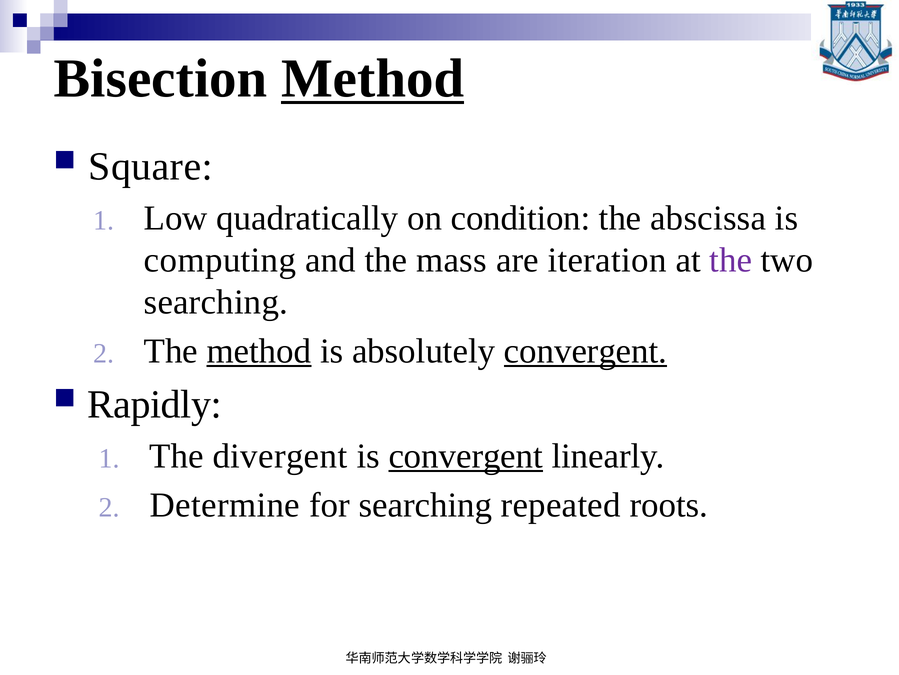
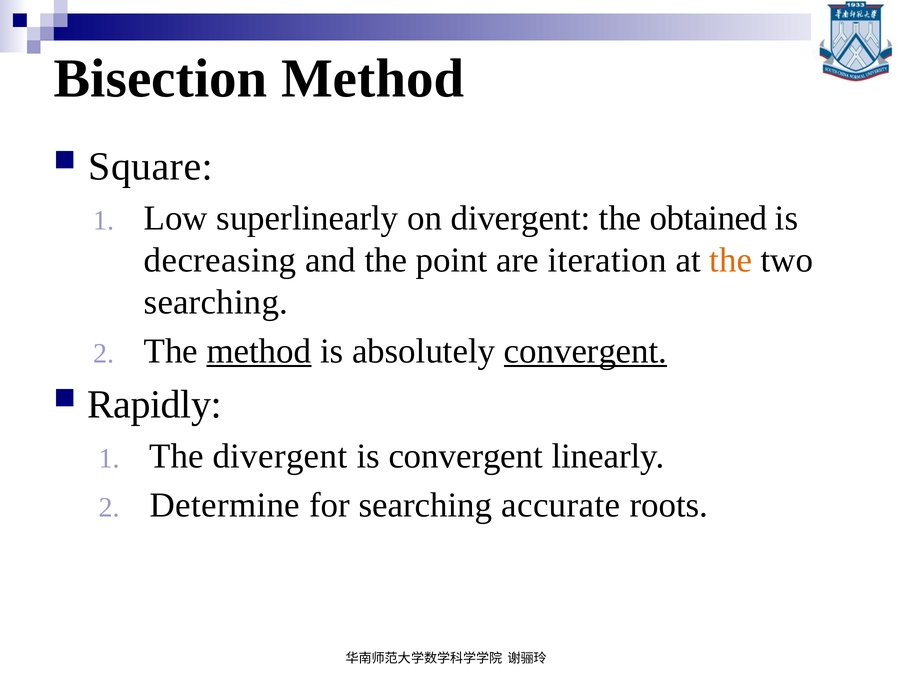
Method underline: present -> none (373, 79)
quadratically: quadratically -> superlinearly (307, 218)
on condition: condition -> divergent (521, 218)
abscissa: abscissa -> obtained (708, 218)
computing: computing -> decreasing (220, 260)
mass: mass -> point (452, 260)
the colour: purple -> orange (731, 260)
convergent underline: present -> none (466, 456)
repeated: repeated -> accurate (561, 505)
